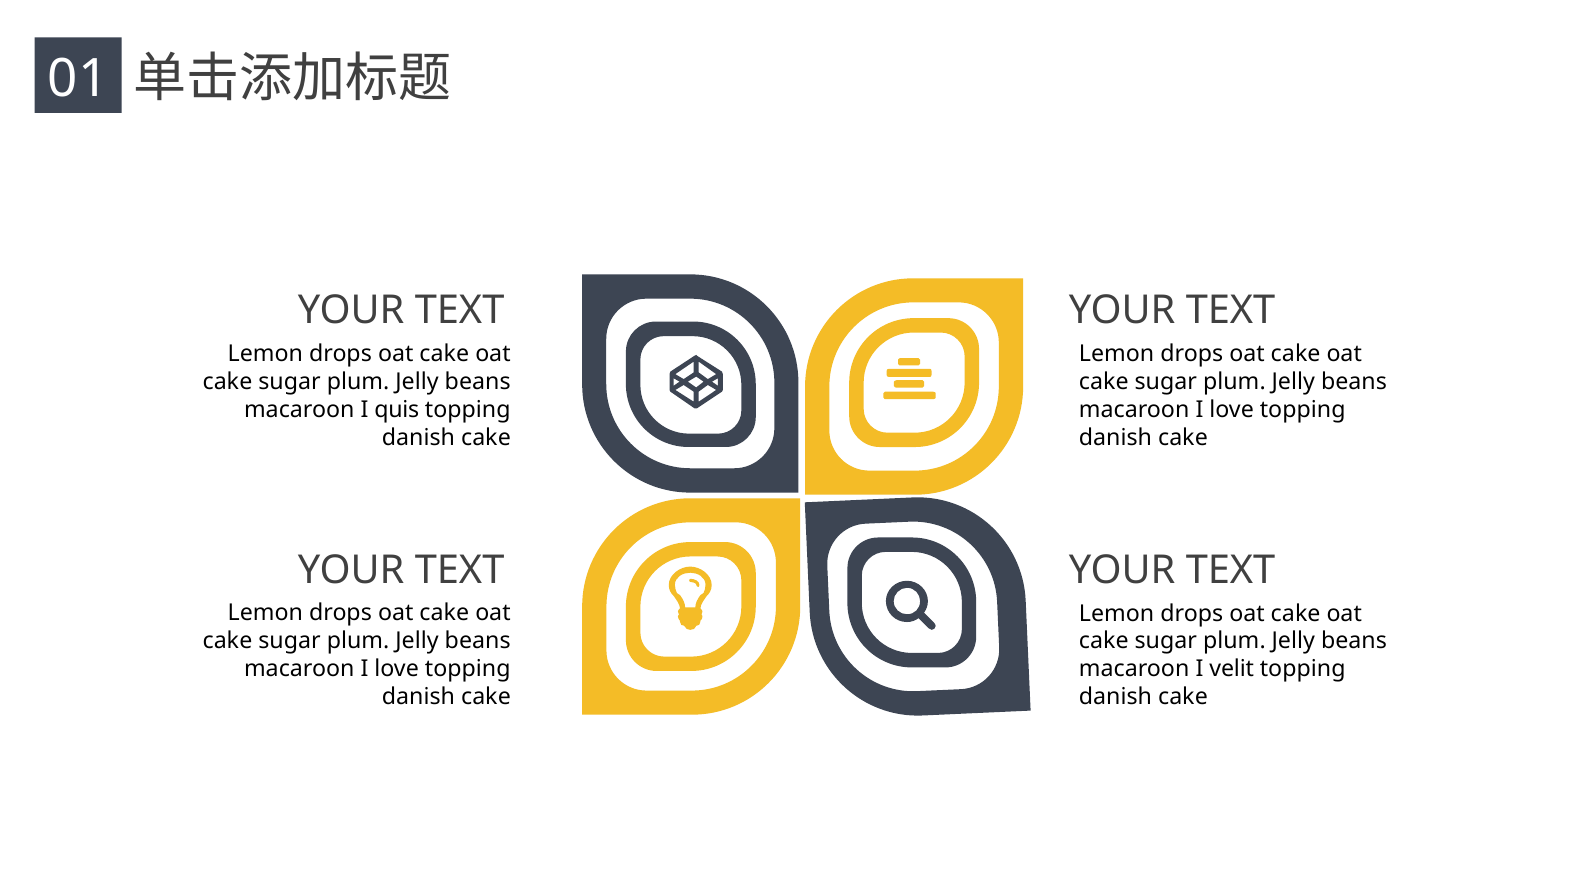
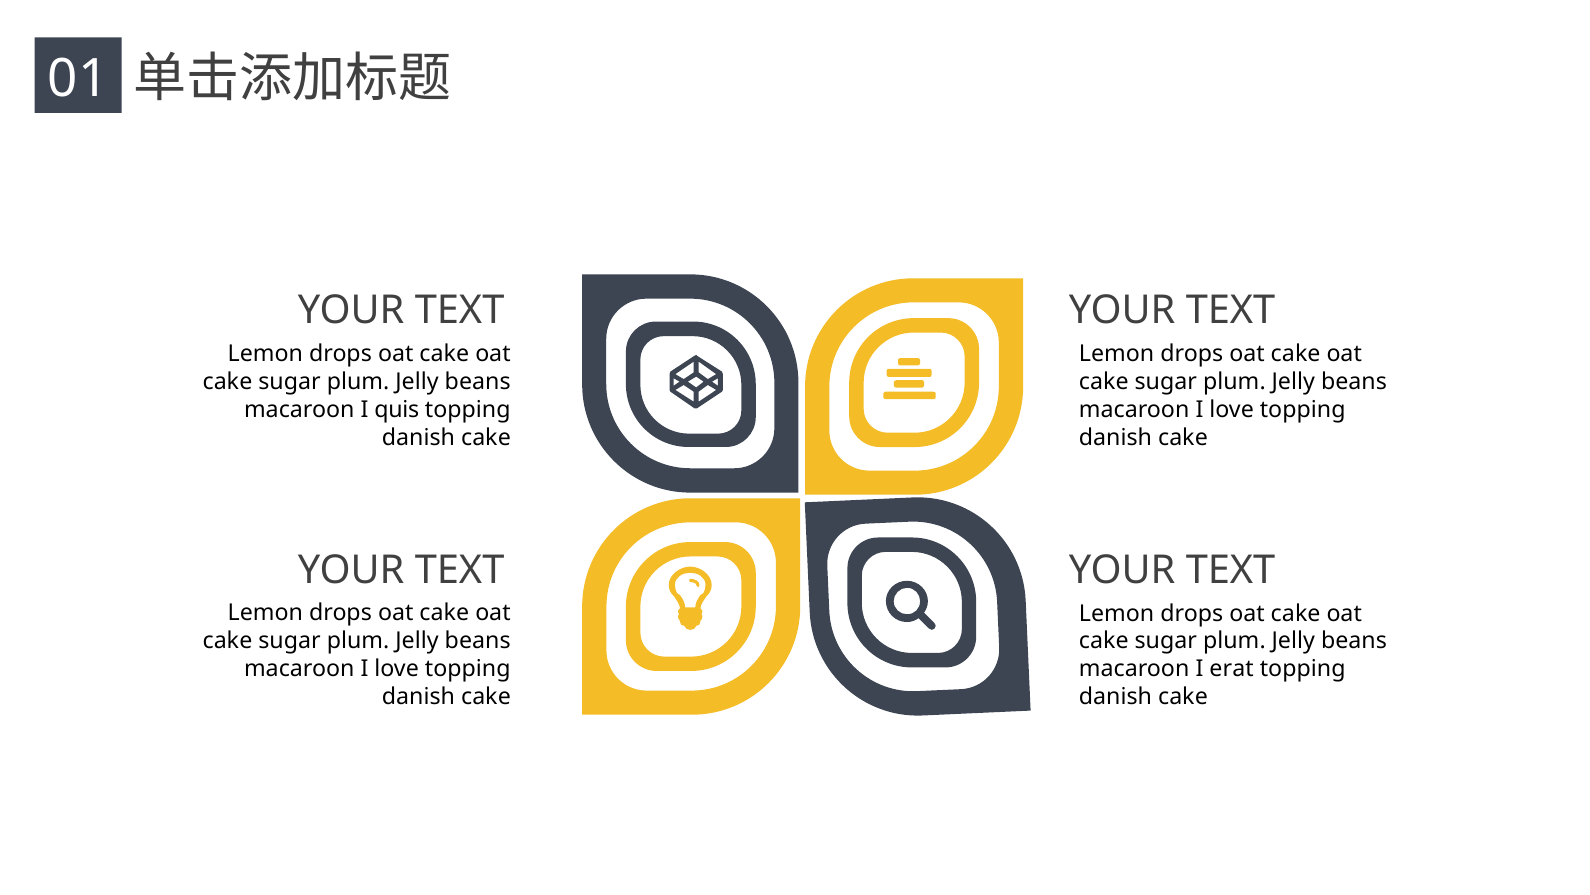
velit: velit -> erat (1232, 669)
